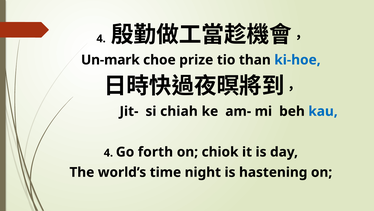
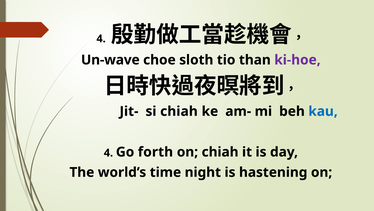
Un-mark: Un-mark -> Un-wave (110, 60)
prize: prize -> sloth (196, 60)
ki-hoe colour: blue -> purple (297, 60)
on chiok: chiok -> chiah (220, 152)
